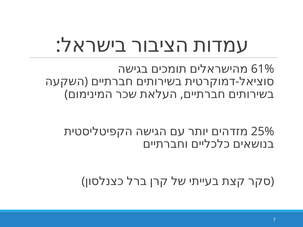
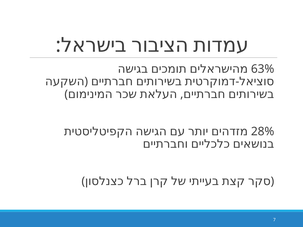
61%: 61% -> 63% (263, 69)
25%: 25% -> 28% (263, 132)
